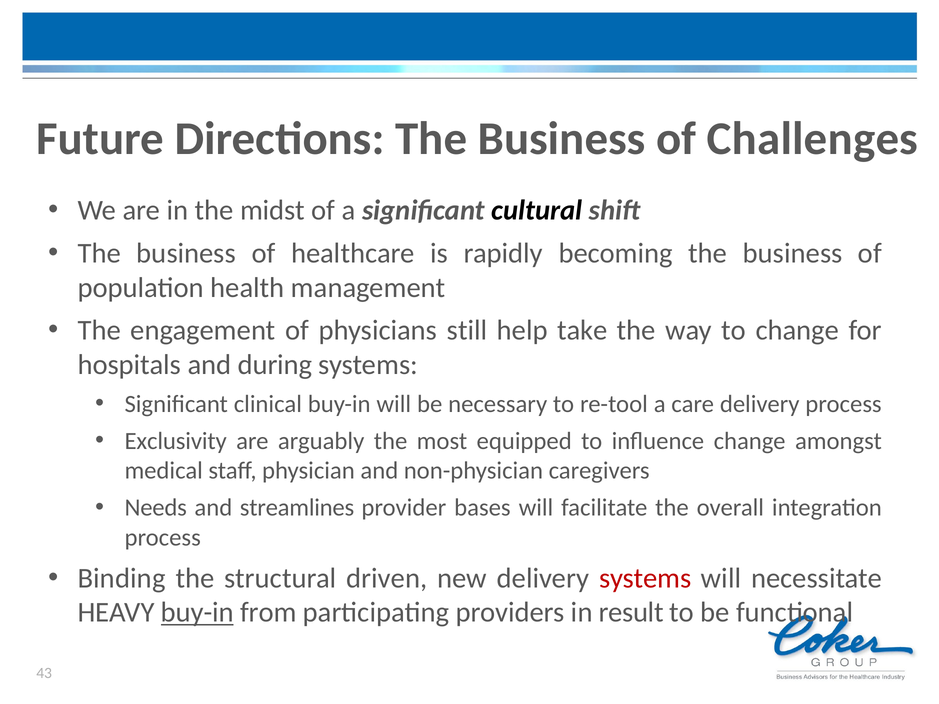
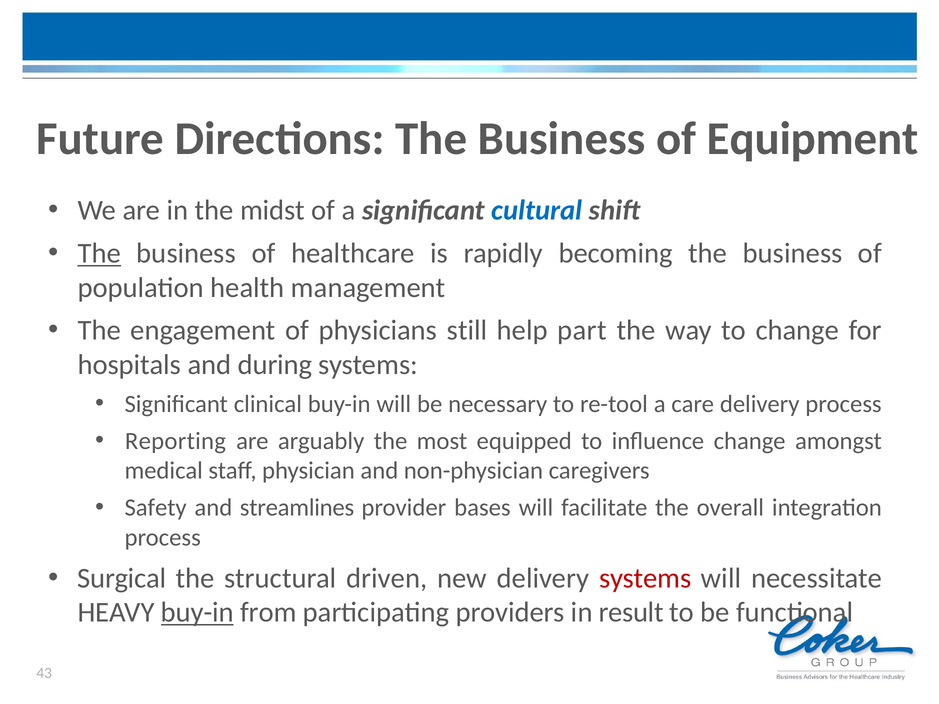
Challenges: Challenges -> Equipment (813, 139)
cultural colour: black -> blue (537, 211)
The underline: none -> present (99, 253)
take: take -> part (582, 331)
Exclusivity: Exclusivity -> Reporting (175, 441)
Needs: Needs -> Safety (156, 508)
Binding: Binding -> Surgical (122, 578)
